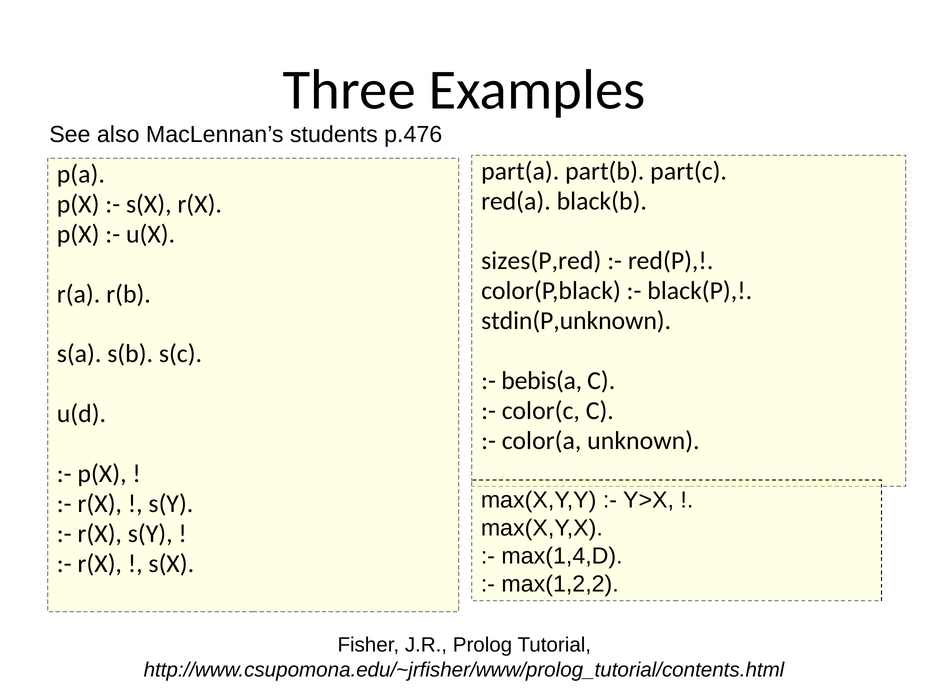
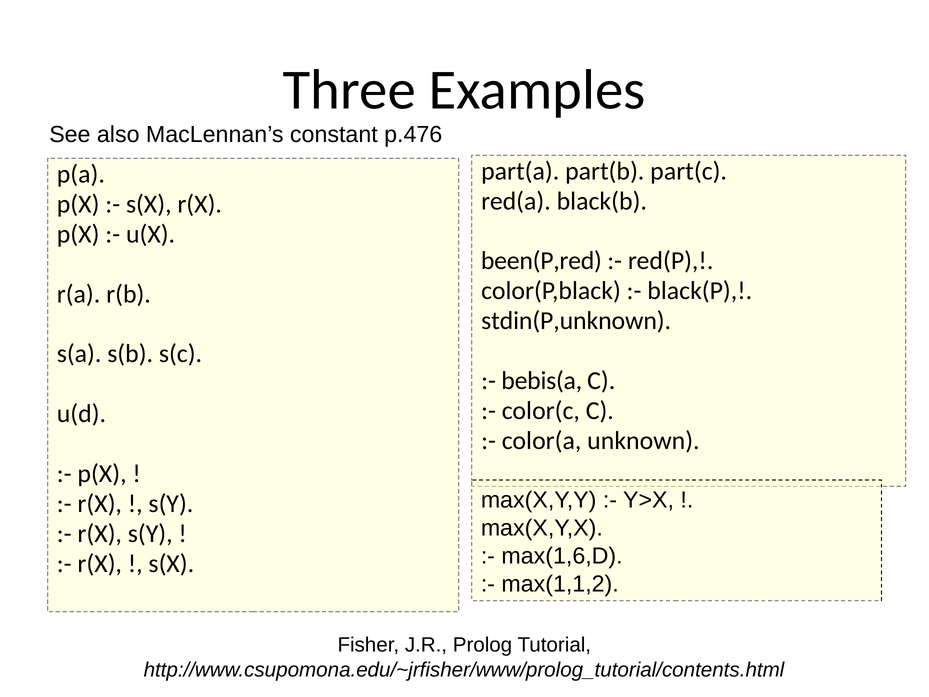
students: students -> constant (334, 134)
sizes(P,red: sizes(P,red -> been(P,red (541, 261)
max(1,4,D: max(1,4,D -> max(1,6,D (562, 556)
max(1,2,2: max(1,2,2 -> max(1,1,2 (560, 584)
